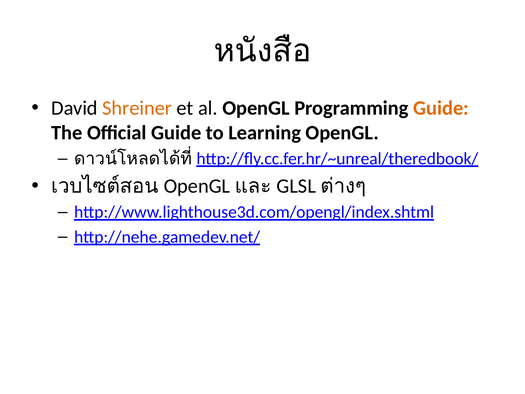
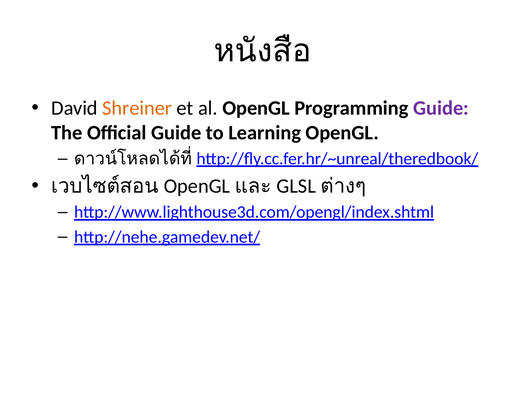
Guide colour: orange -> purple (441, 108)
